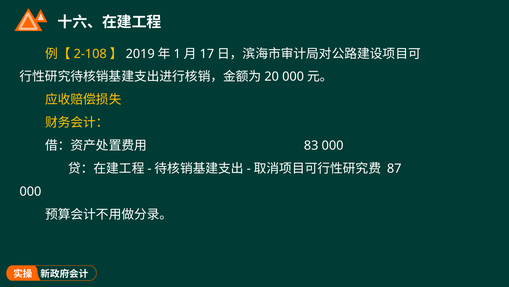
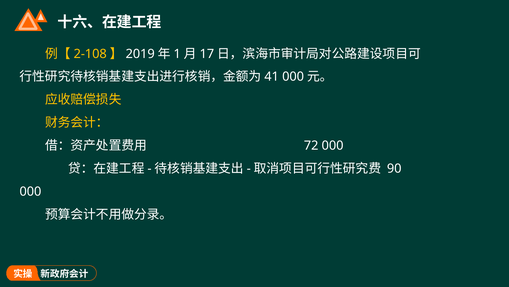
20: 20 -> 41 (272, 77)
83: 83 -> 72 (311, 145)
87: 87 -> 90 (394, 168)
